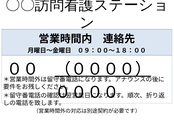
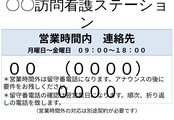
（００００） underline: present -> none (103, 70)
